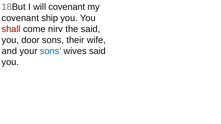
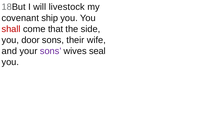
will covenant: covenant -> livestock (67, 7)
nirv: nirv -> that (56, 29)
the said: said -> side (91, 29)
sons colour: blue -> purple (51, 51)
wives said: said -> seal (97, 51)
